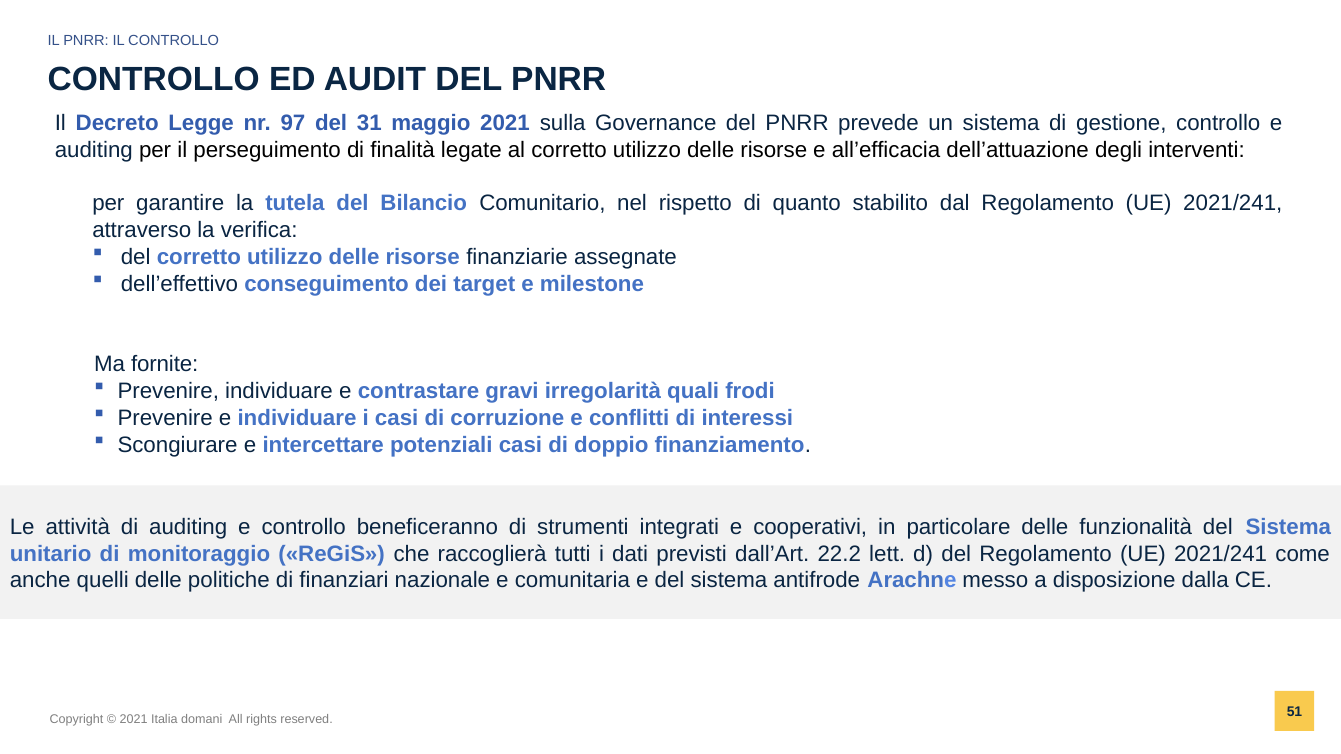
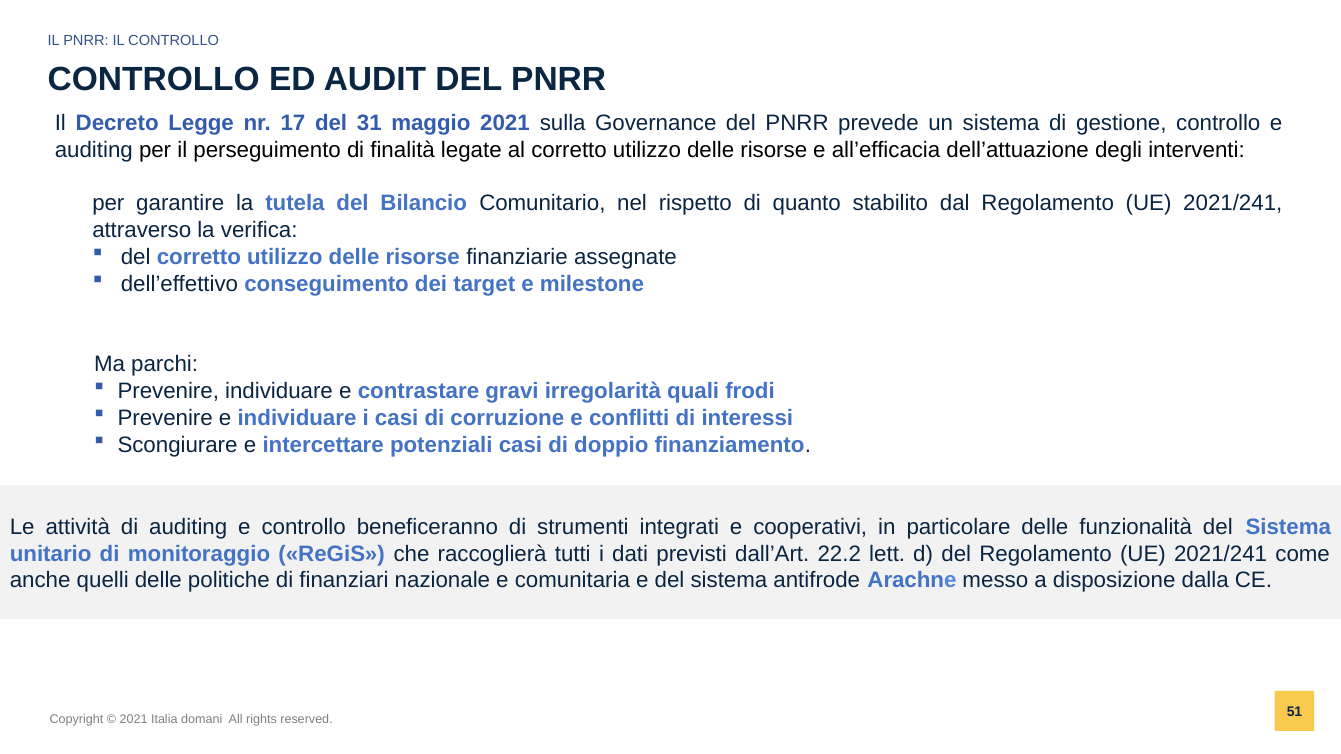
97: 97 -> 17 (293, 123)
fornite: fornite -> parchi (165, 365)
